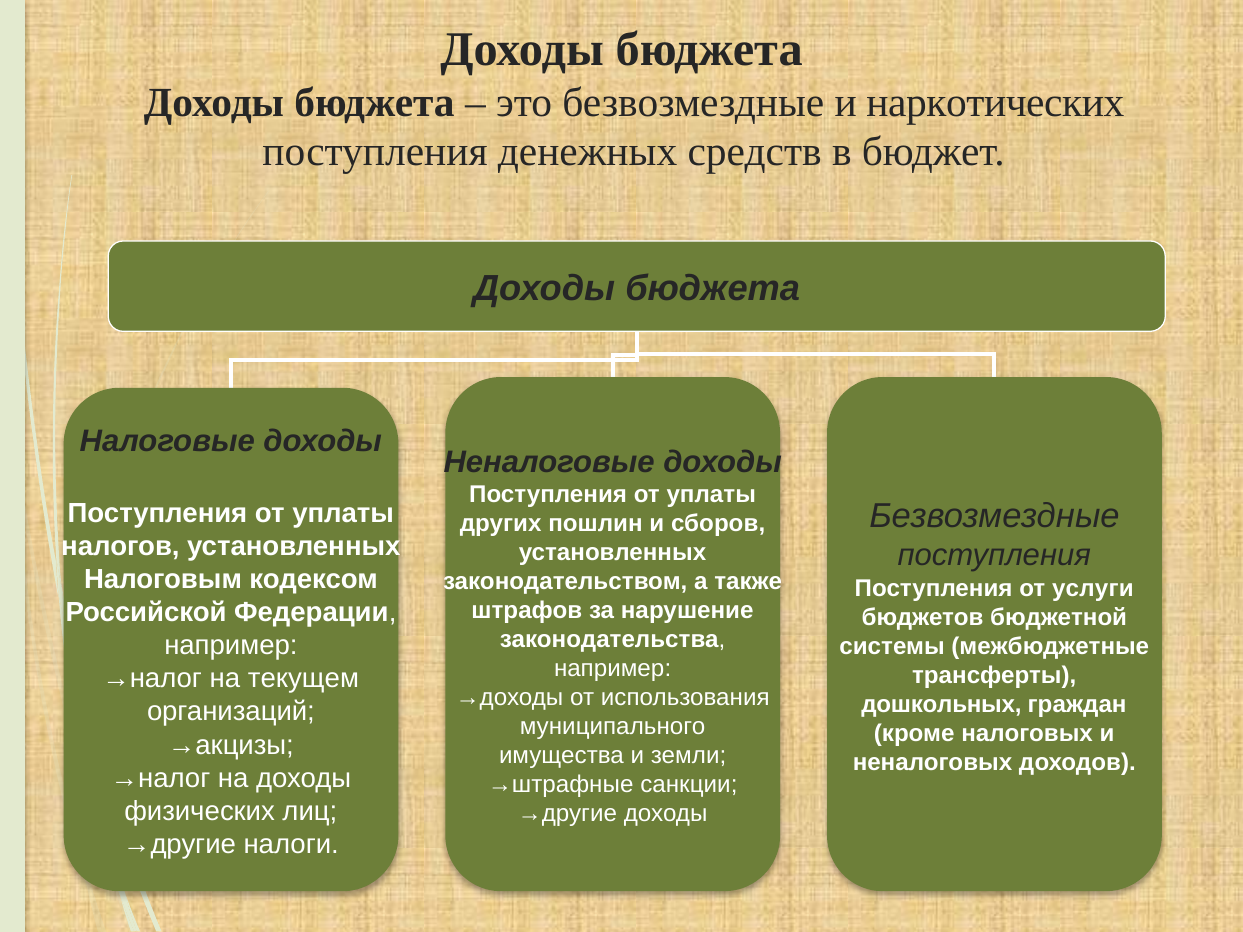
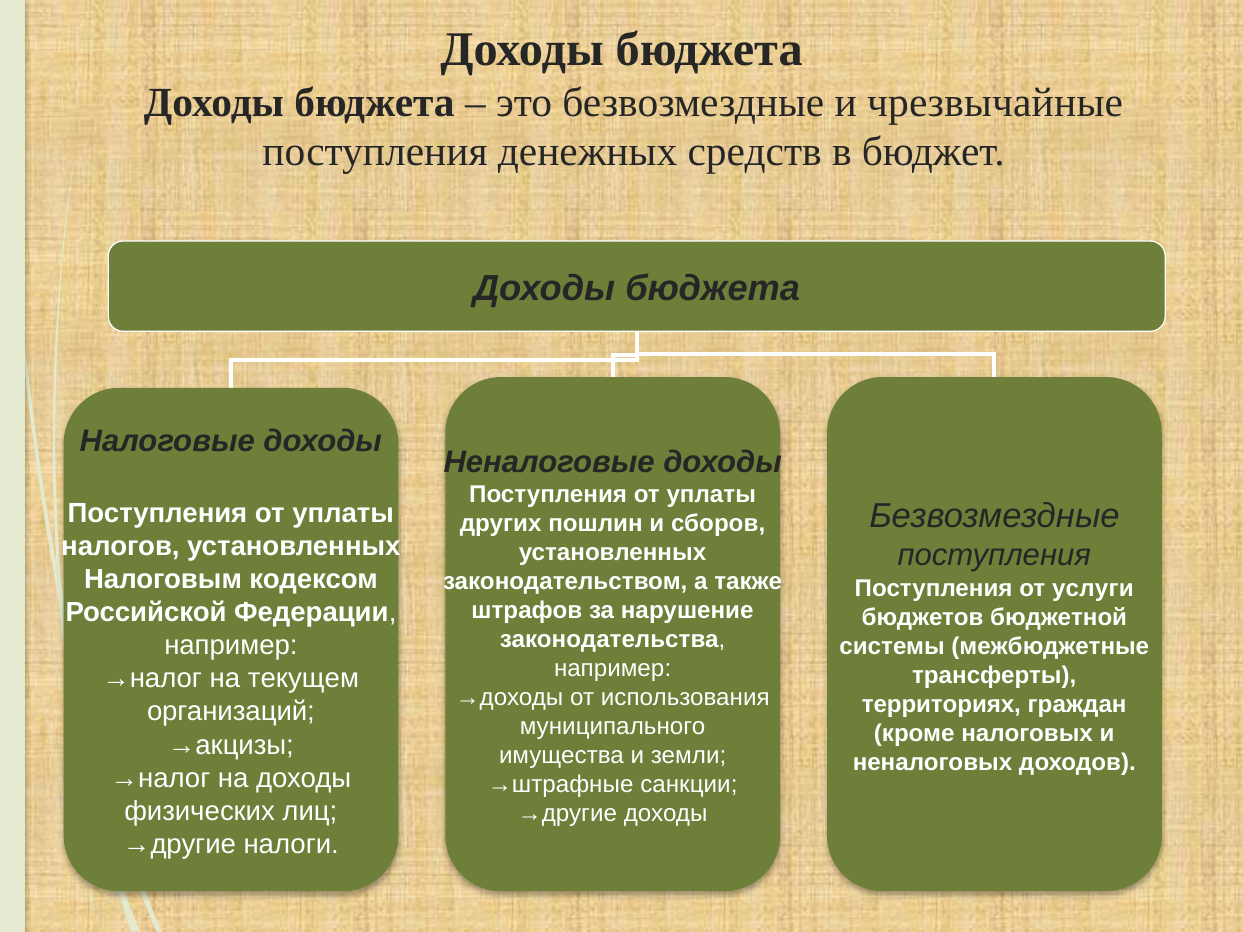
наркотических: наркотических -> чрезвычайные (995, 103)
дошкольных: дошкольных -> территориях (941, 704)
